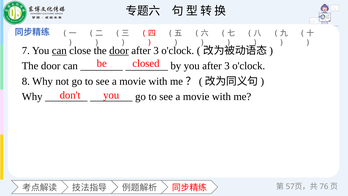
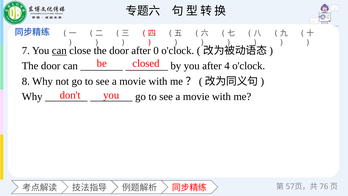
door underline: present -> none (119, 51)
3: 3 -> 0 (156, 51)
you after 3: 3 -> 4 (227, 66)
